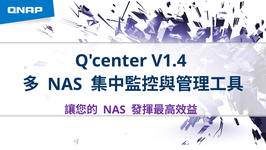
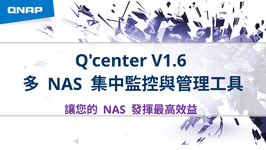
V1.4: V1.4 -> V1.6 (169, 61)
